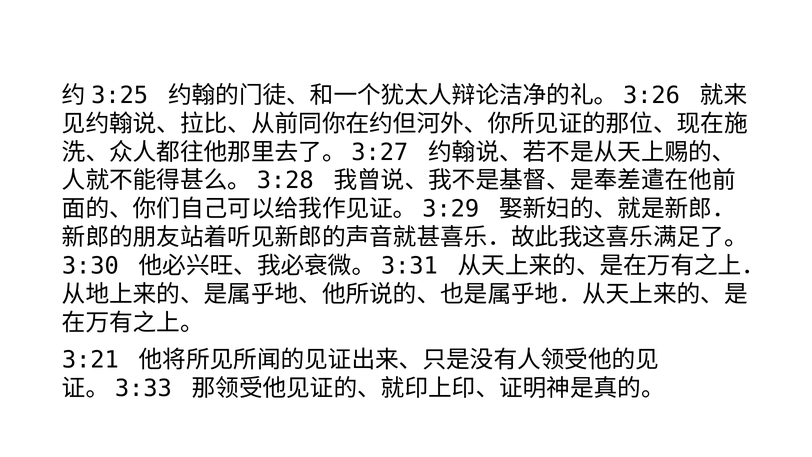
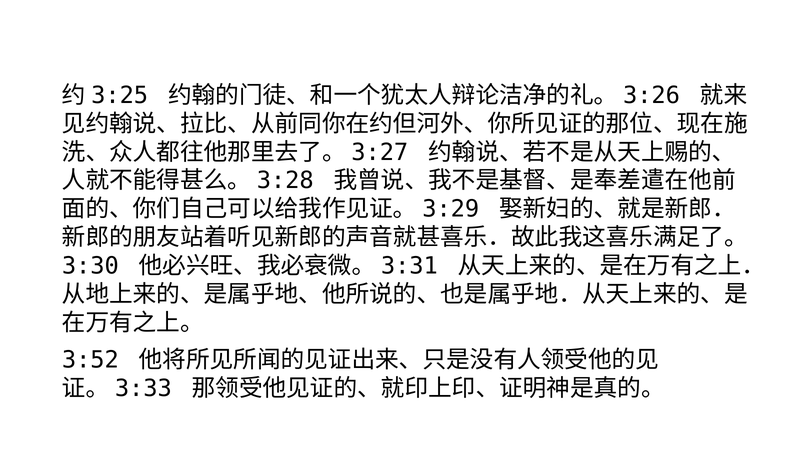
3:21: 3:21 -> 3:52 (90, 360)
